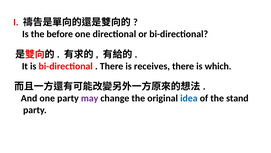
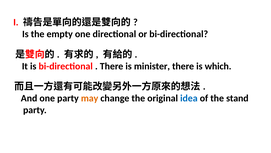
before: before -> empty (60, 34)
receives: receives -> minister (152, 66)
may colour: purple -> orange (90, 98)
